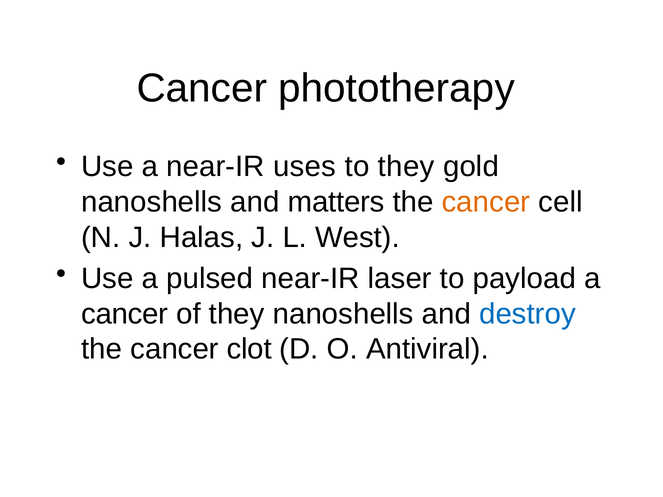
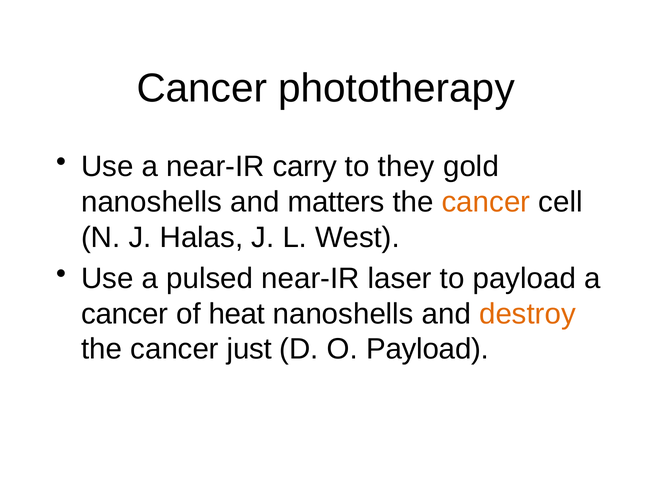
uses: uses -> carry (305, 167)
of they: they -> heat (237, 314)
destroy colour: blue -> orange (528, 314)
clot: clot -> just (249, 349)
O Antiviral: Antiviral -> Payload (428, 349)
